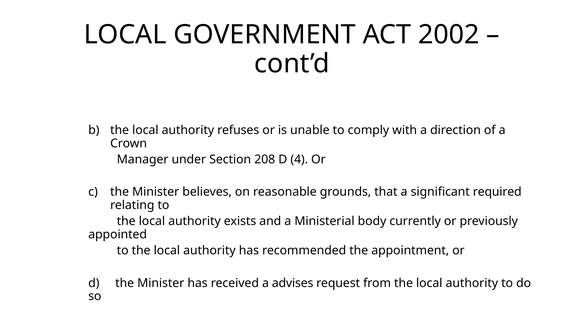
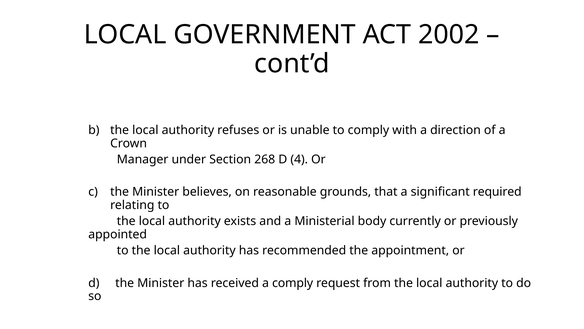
208: 208 -> 268 (265, 159)
a advises: advises -> comply (293, 283)
